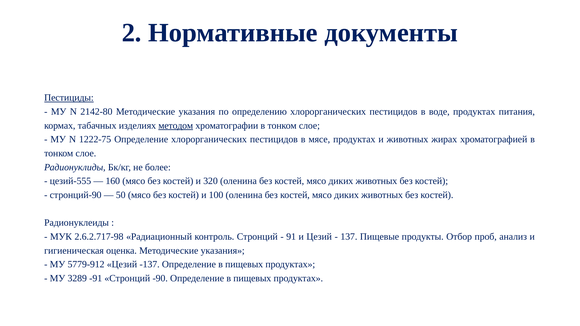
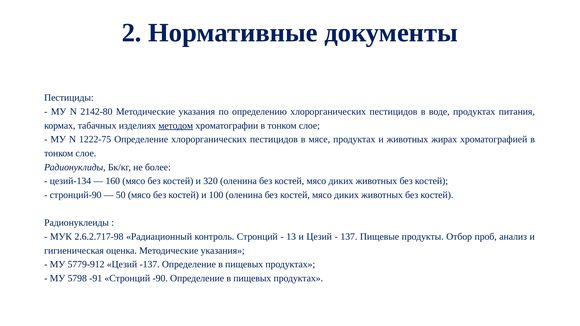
Пестициды underline: present -> none (69, 98)
цезий-555: цезий-555 -> цезий-134 (70, 181)
91: 91 -> 13 (291, 237)
3289: 3289 -> 5798 (77, 279)
